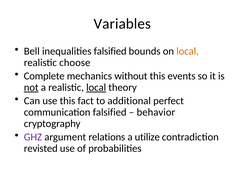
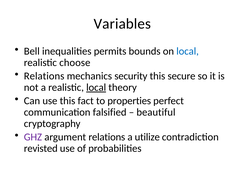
inequalities falsified: falsified -> permits (110, 51)
local colour: orange -> blue (188, 51)
Complete: Complete -> Relations (44, 76)
without: without -> security (131, 76)
events: events -> secure (182, 76)
not underline: present -> none (31, 87)
additional: additional -> properties (129, 101)
behavior: behavior -> beautiful (156, 112)
